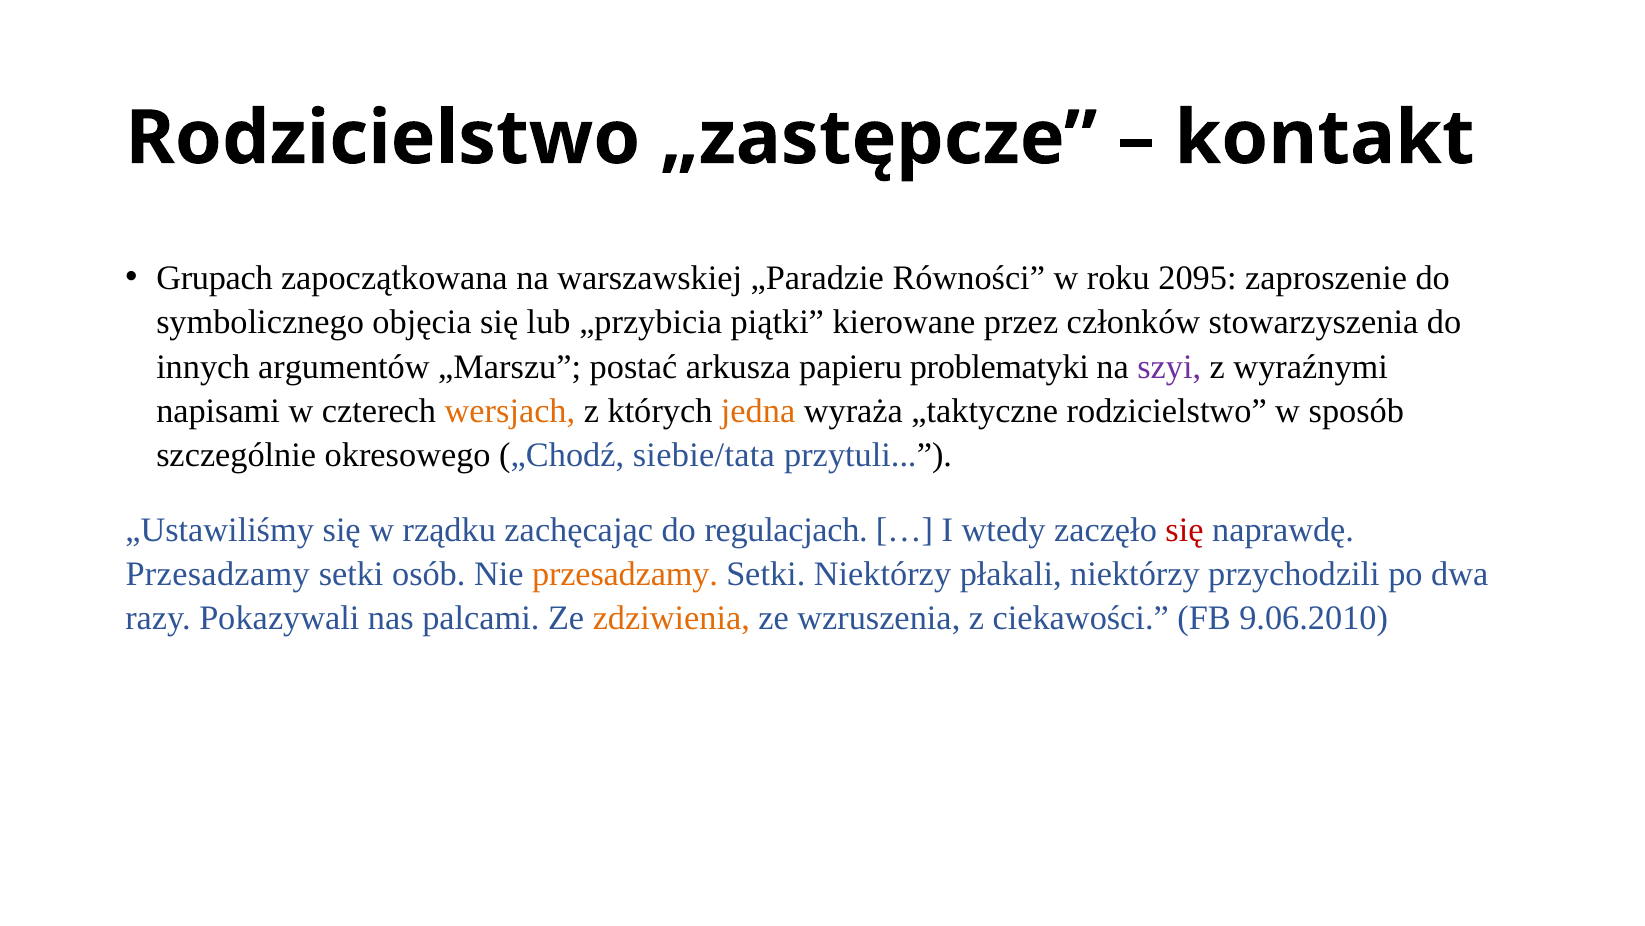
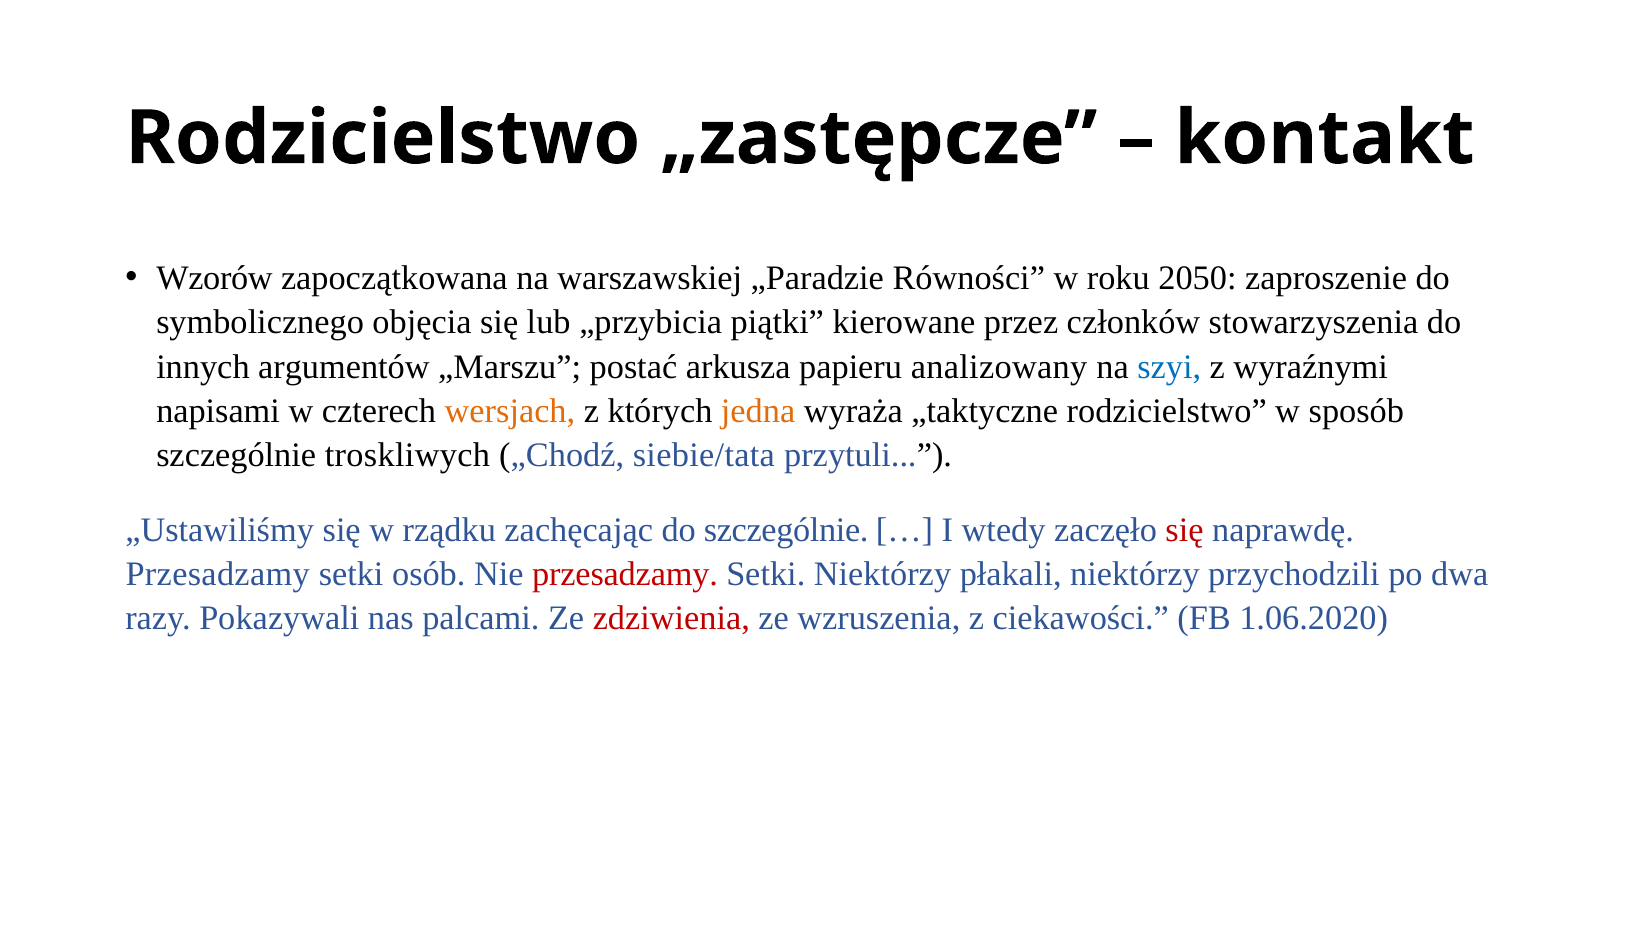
Grupach: Grupach -> Wzorów (214, 278)
2095: 2095 -> 2050 (1197, 278)
problematyki: problematyki -> analizowany (999, 366)
szyi colour: purple -> blue (1169, 366)
okresowego: okresowego -> troskliwych (407, 455)
do regulacjach: regulacjach -> szczególnie (786, 529)
przesadzamy colour: orange -> red (625, 574)
zdziwienia colour: orange -> red (671, 618)
9.06.2010: 9.06.2010 -> 1.06.2020 (1314, 618)
